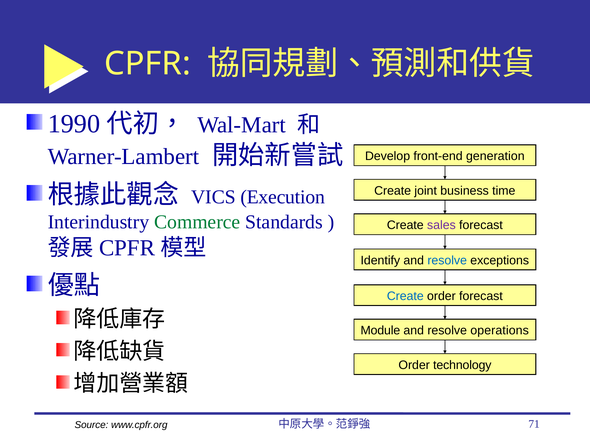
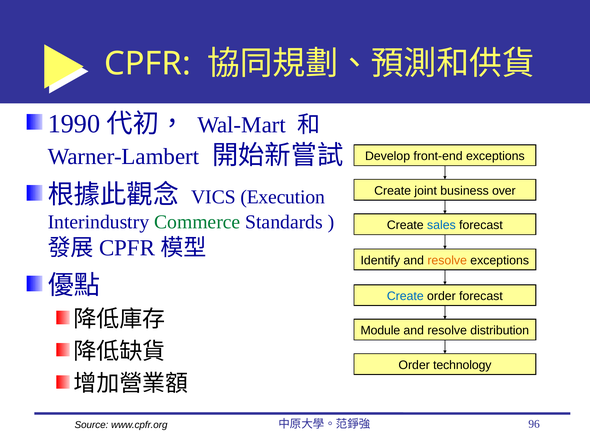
front-end generation: generation -> exceptions (495, 156)
time: time -> over (504, 190)
sales colour: purple -> blue (441, 225)
resolve colour: blue -> orange (447, 260)
operations: operations -> distribution (500, 330)
71: 71 -> 96 (534, 424)
